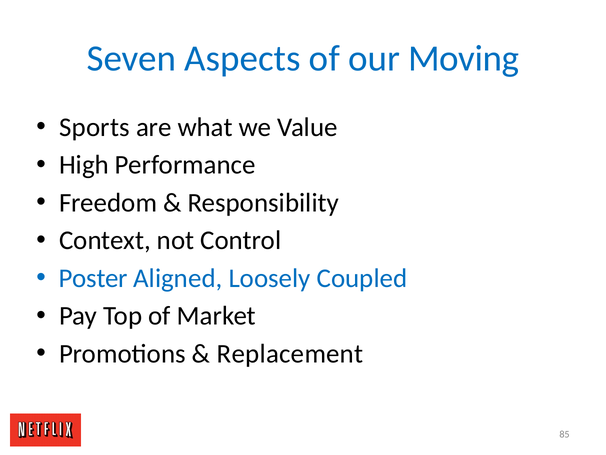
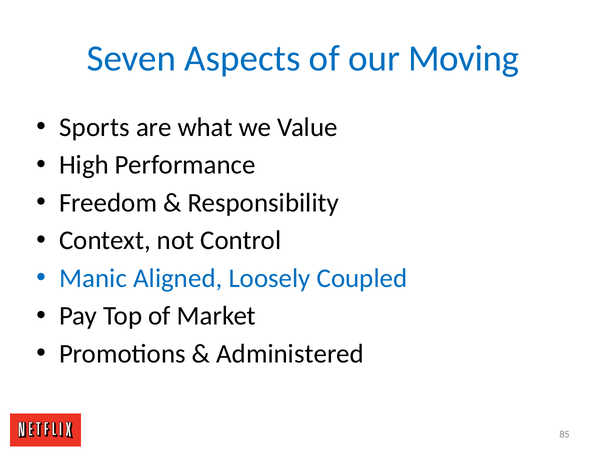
Poster: Poster -> Manic (93, 278)
Replacement: Replacement -> Administered (290, 353)
